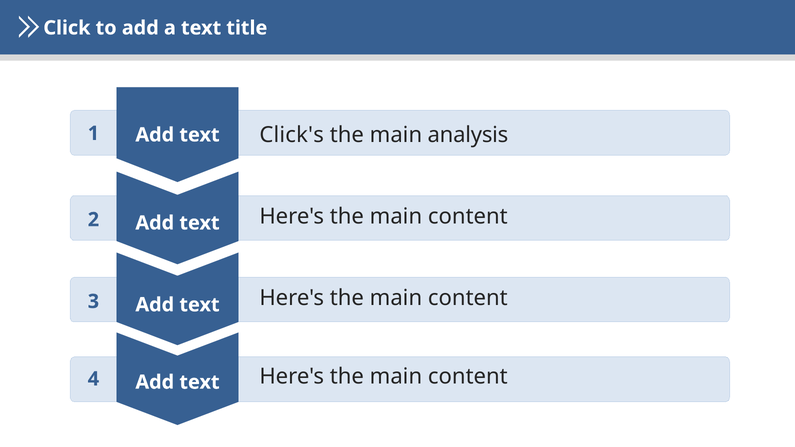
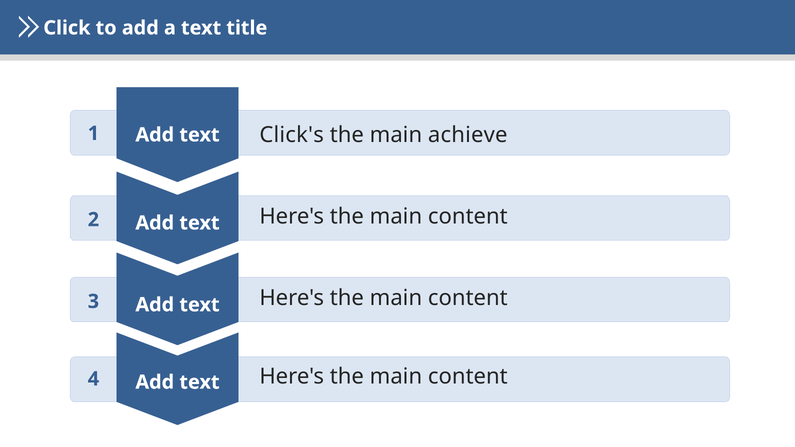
analysis: analysis -> achieve (468, 135)
